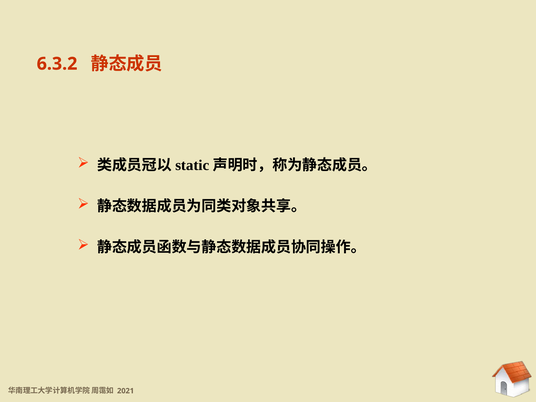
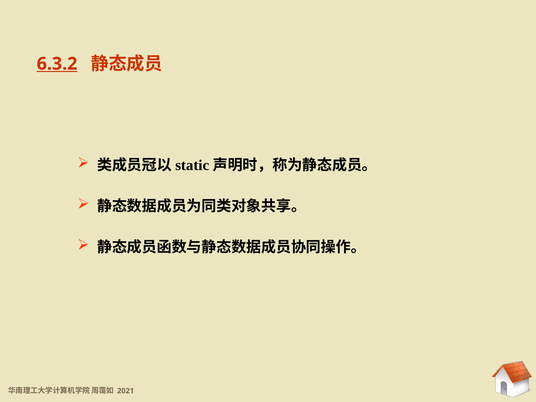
6.3.2 underline: none -> present (57, 64)
